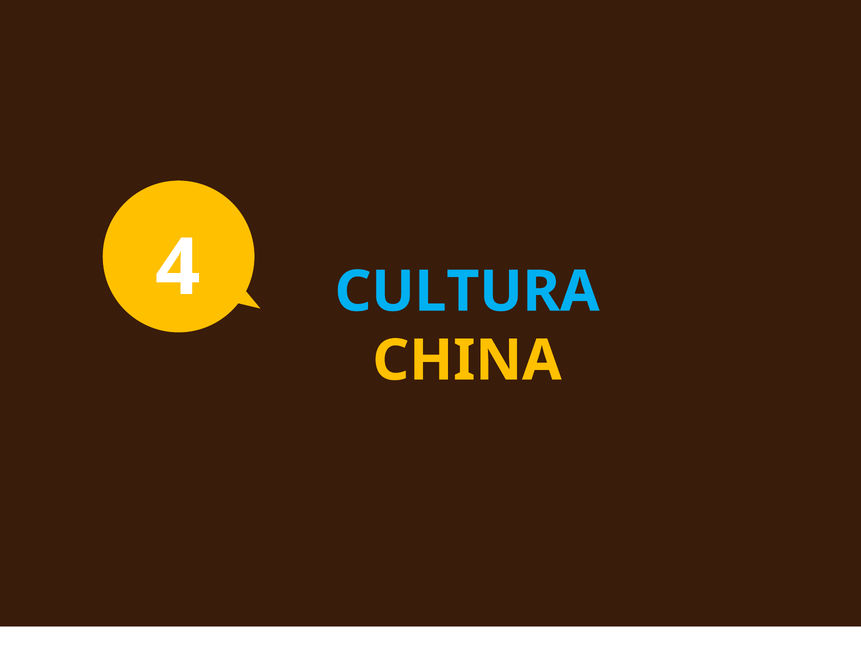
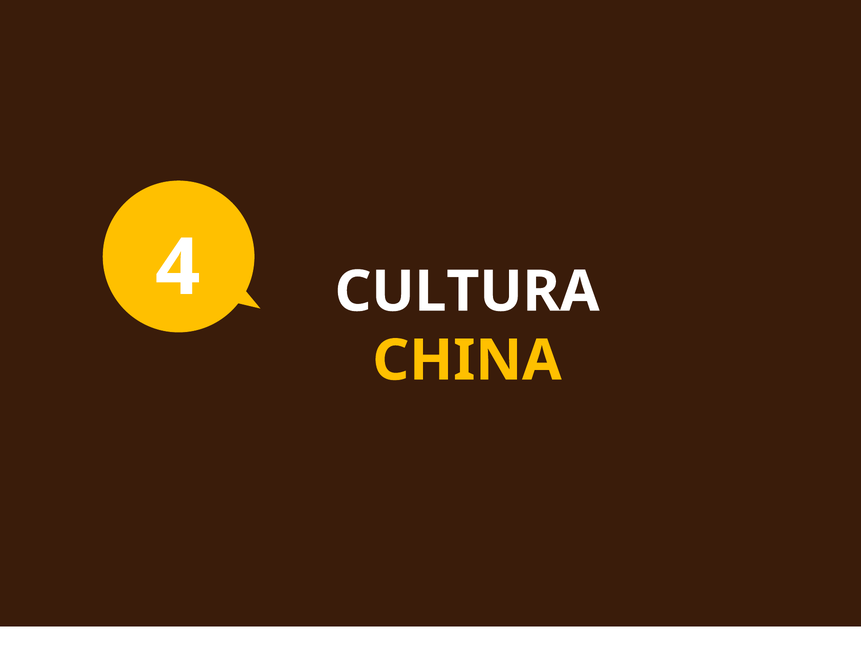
CULTURA colour: light blue -> white (467, 292)
